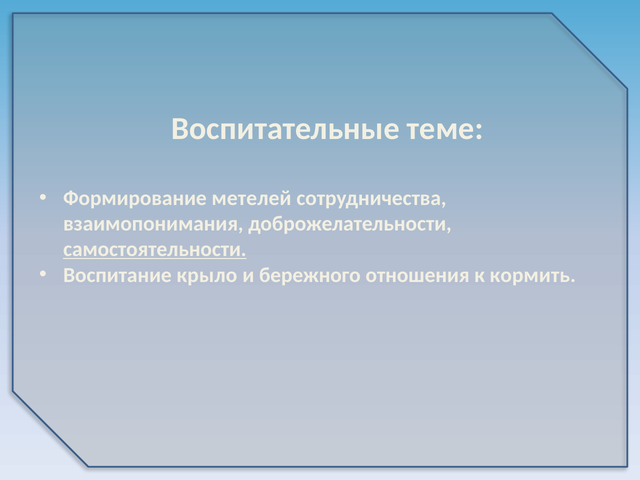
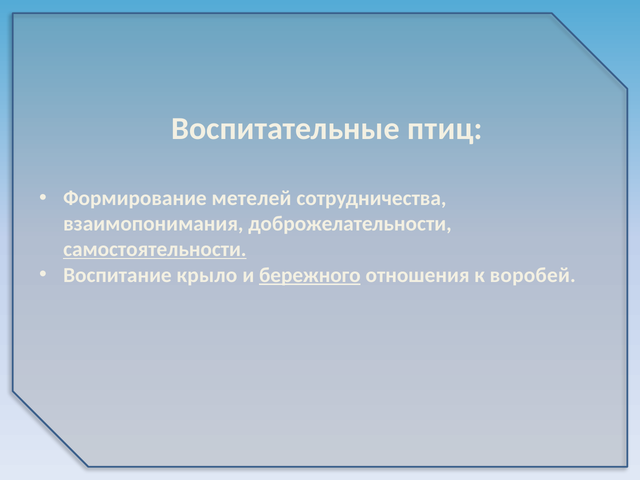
теме: теме -> птиц (445, 129)
бережного underline: none -> present (310, 275)
кормить: кормить -> воробей (533, 275)
